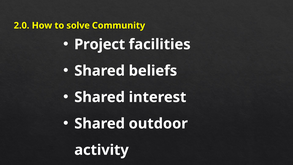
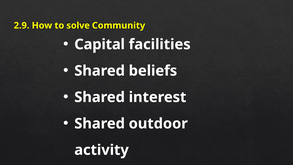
2.0: 2.0 -> 2.9 (22, 25)
Project: Project -> Capital (100, 44)
